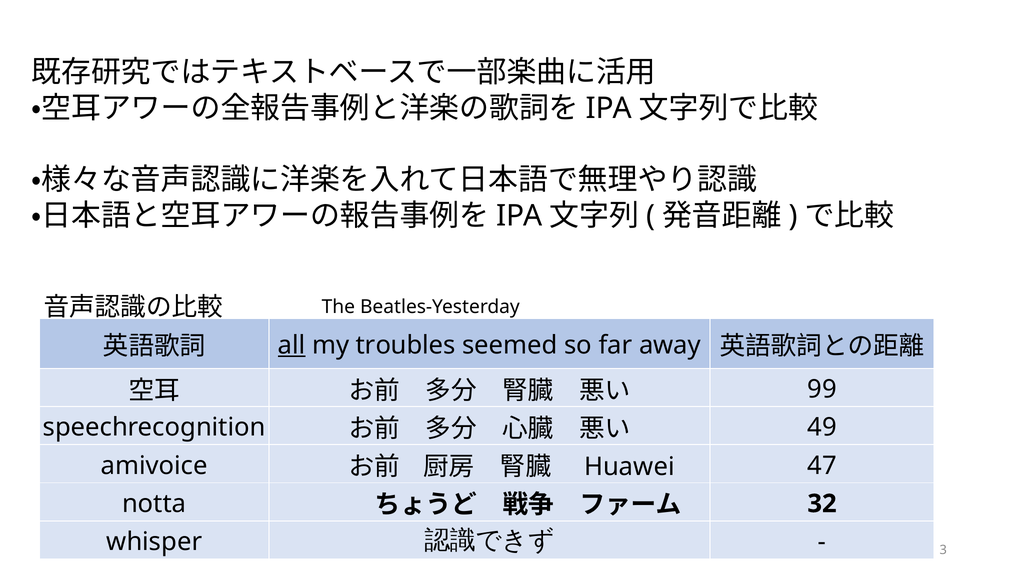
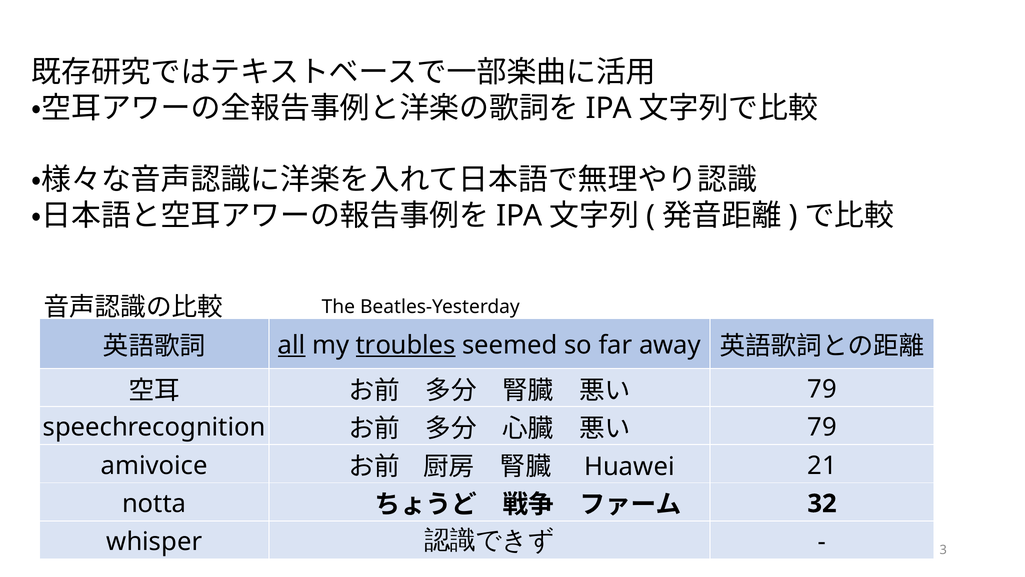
troubles underline: none -> present (406, 345)
99: 99 -> 79 (822, 389)
49: 49 -> 79 (822, 427)
47: 47 -> 21 (822, 465)
